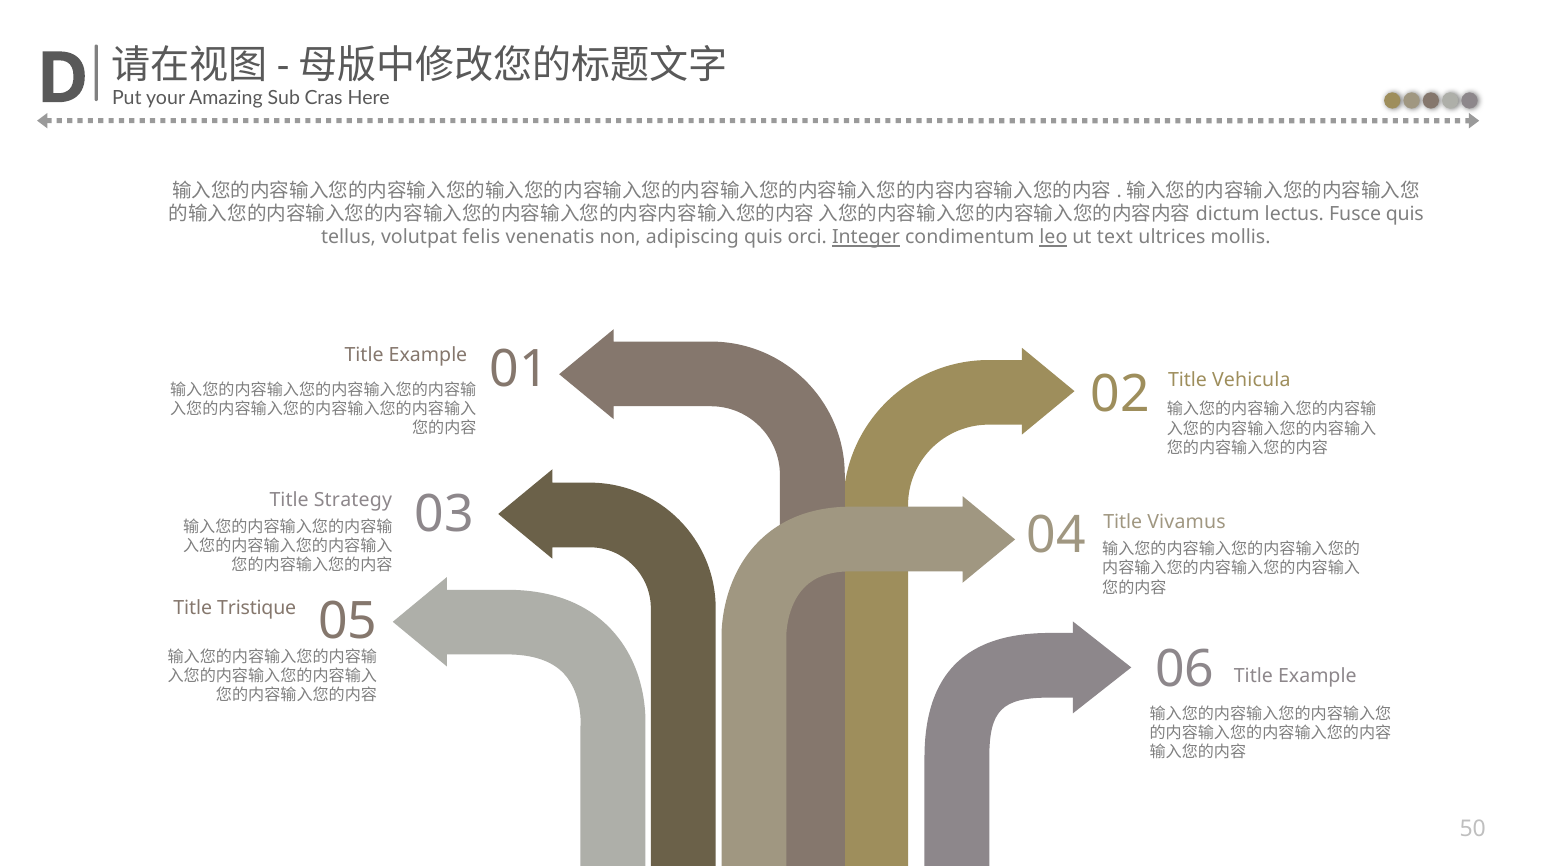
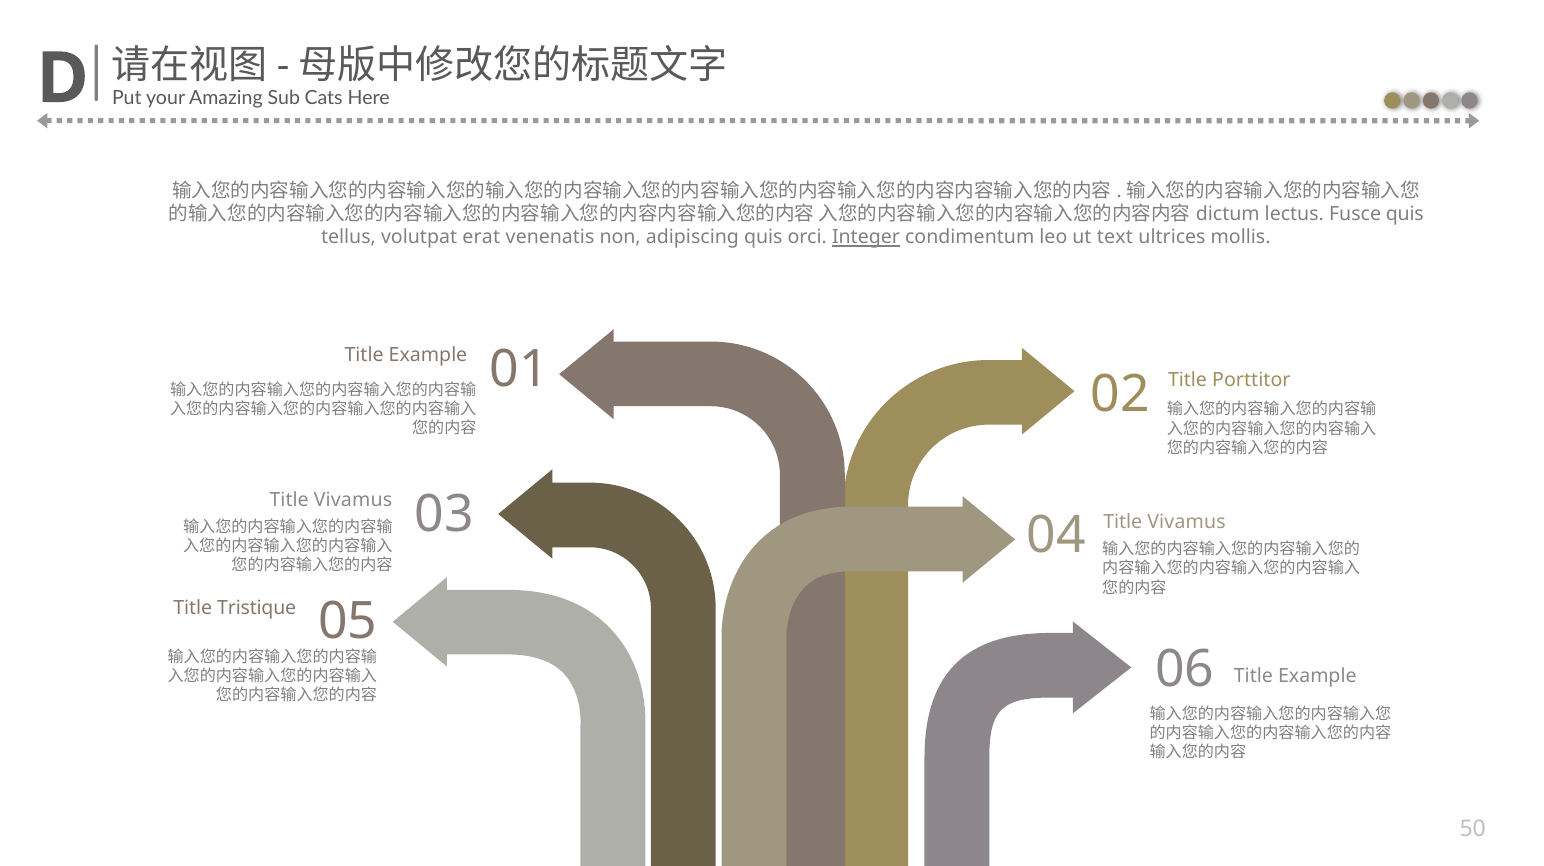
Cras: Cras -> Cats (324, 98)
felis: felis -> erat (481, 238)
leo underline: present -> none (1053, 238)
Vehicula: Vehicula -> Porttitor (1251, 381)
Strategy: Strategy -> Vivamus (353, 500)
